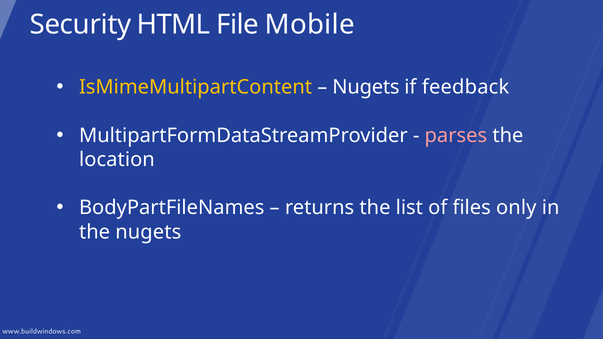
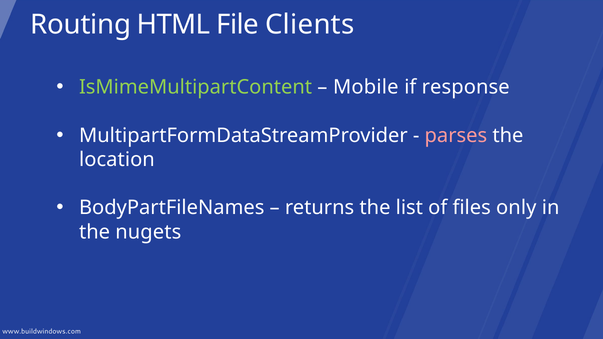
Security: Security -> Routing (81, 25)
Mobile: Mobile -> Clients (310, 25)
IsMimeMultipartContent colour: yellow -> light green (196, 87)
Nugets: Nugets -> Mobile (366, 87)
feedback: feedback -> response (466, 87)
